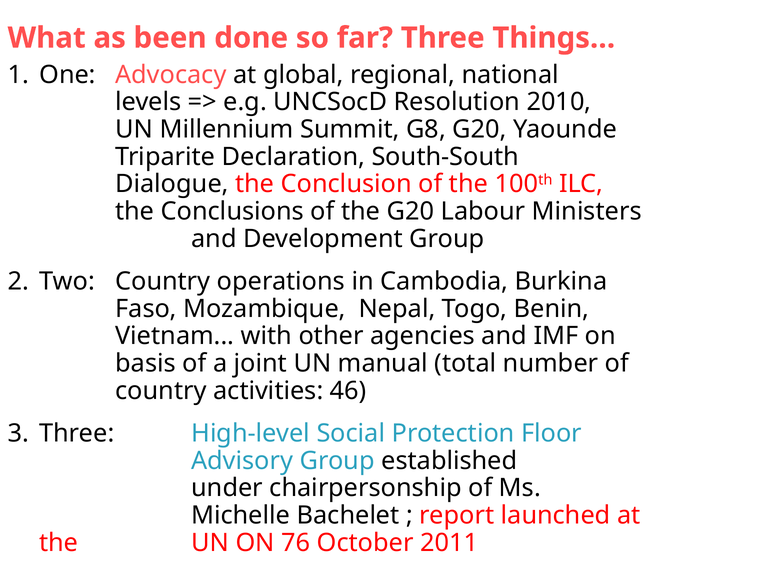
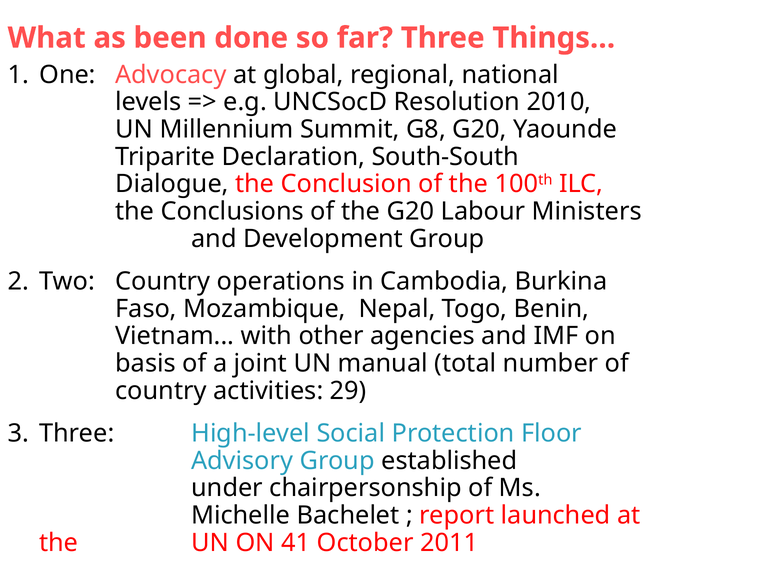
46: 46 -> 29 (348, 391)
76: 76 -> 41 (296, 543)
